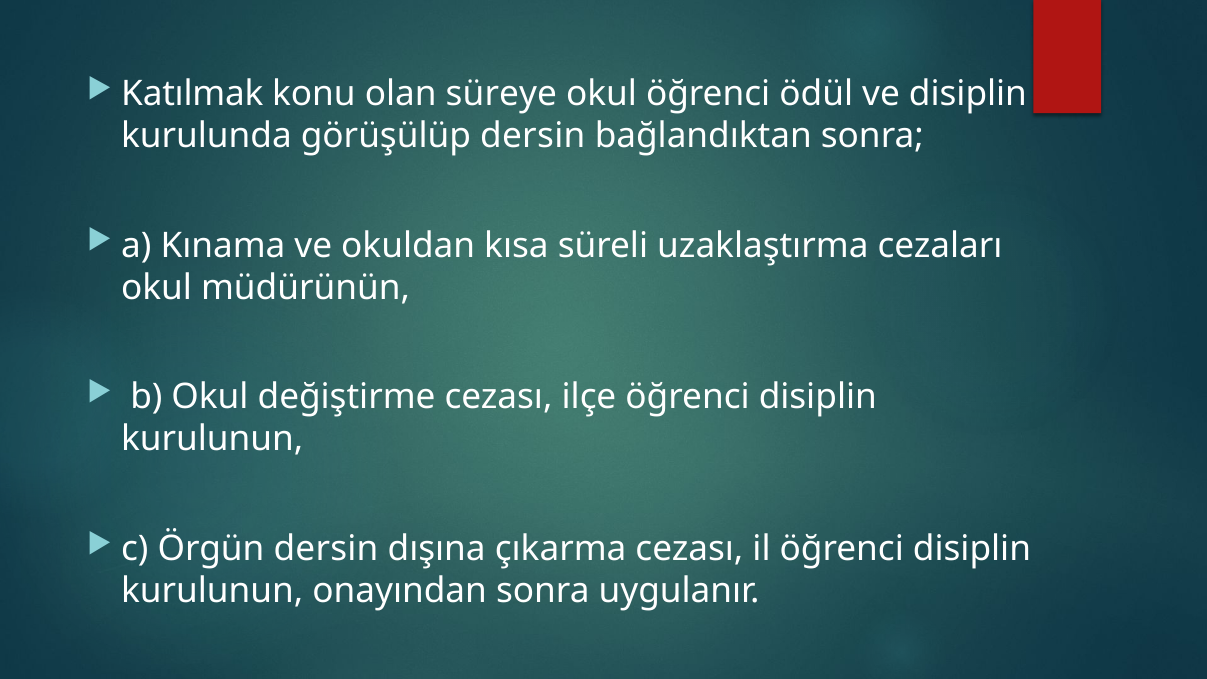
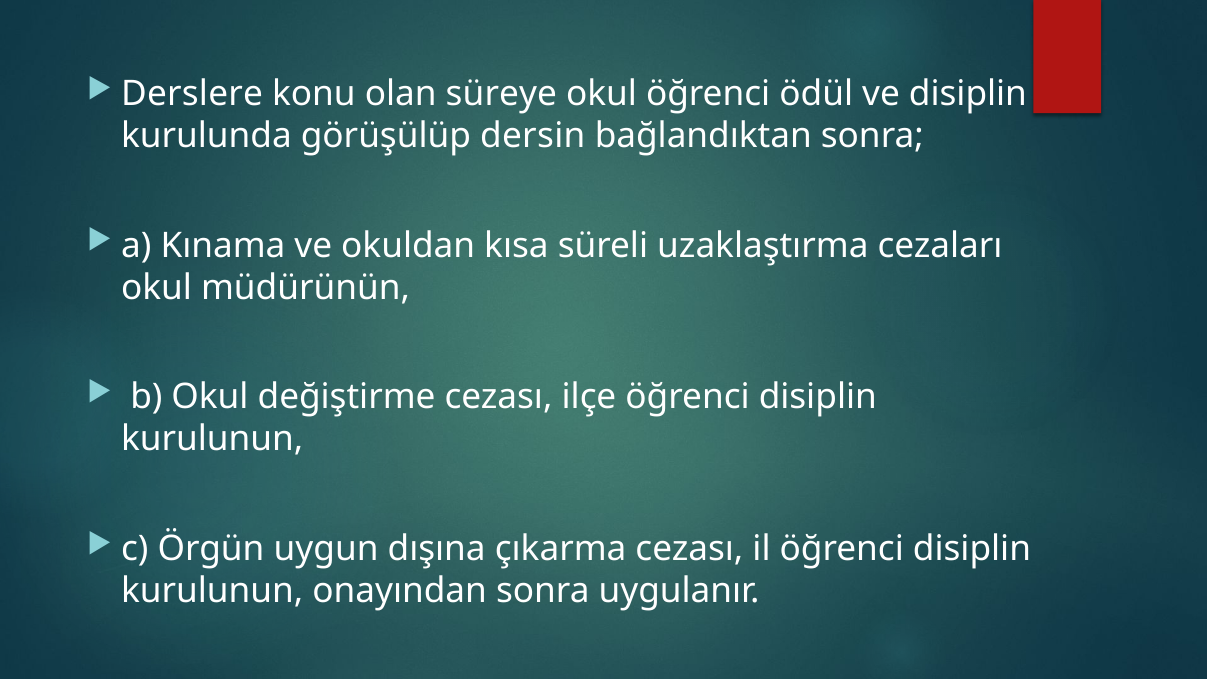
Katılmak: Katılmak -> Derslere (192, 94)
Örgün dersin: dersin -> uygun (326, 549)
